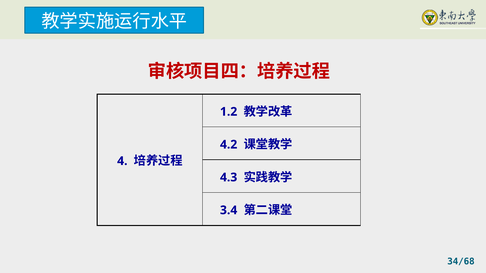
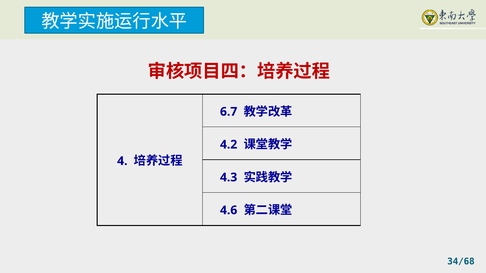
1.2: 1.2 -> 6.7 (229, 112)
3.4: 3.4 -> 4.6 (229, 210)
